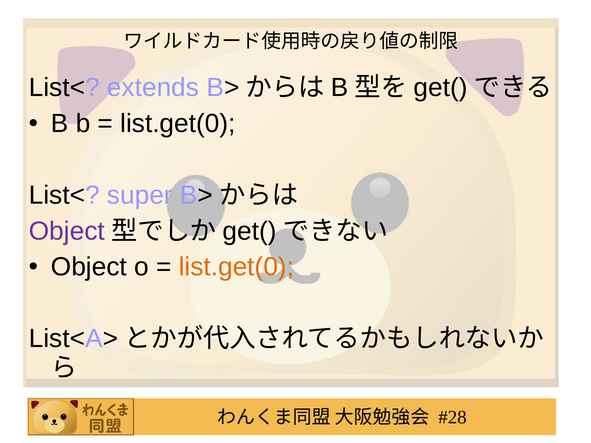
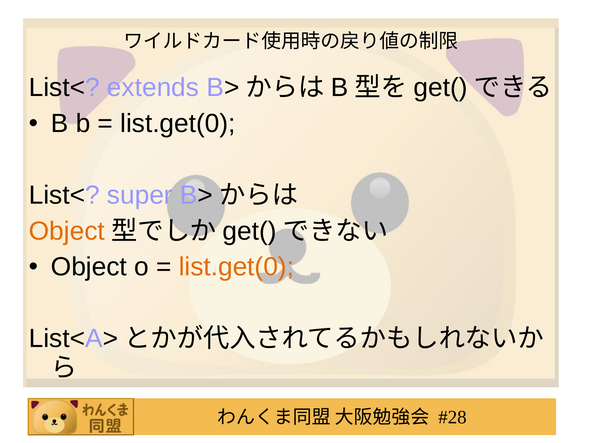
Object colour: purple -> orange (67, 231)
